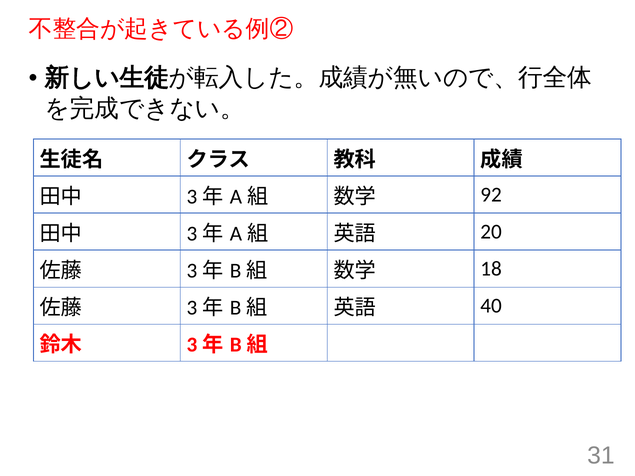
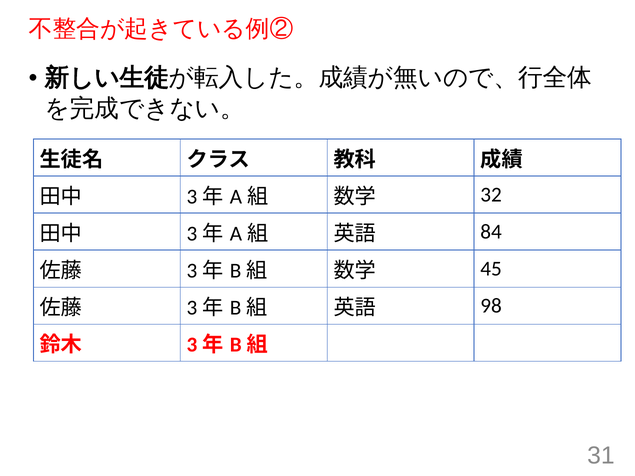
92: 92 -> 32 (491, 195)
20: 20 -> 84 (491, 232)
18: 18 -> 45 (491, 269)
40: 40 -> 98 (491, 306)
